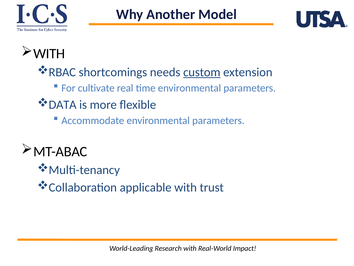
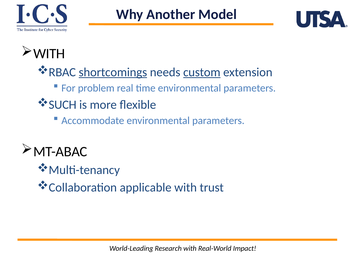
shortcomings underline: none -> present (113, 72)
cultivate: cultivate -> problem (96, 88)
DATA: DATA -> SUCH (63, 105)
